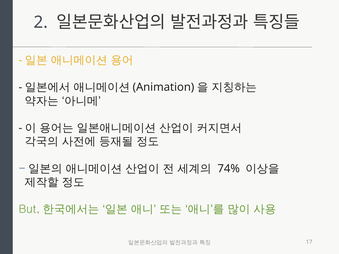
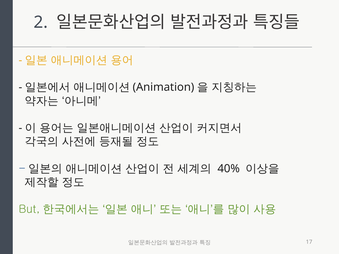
74%: 74% -> 40% (229, 169)
